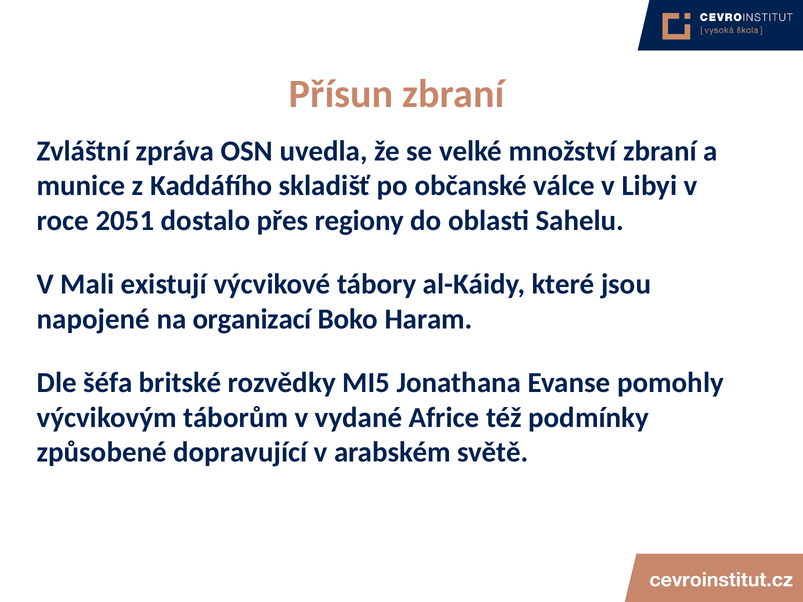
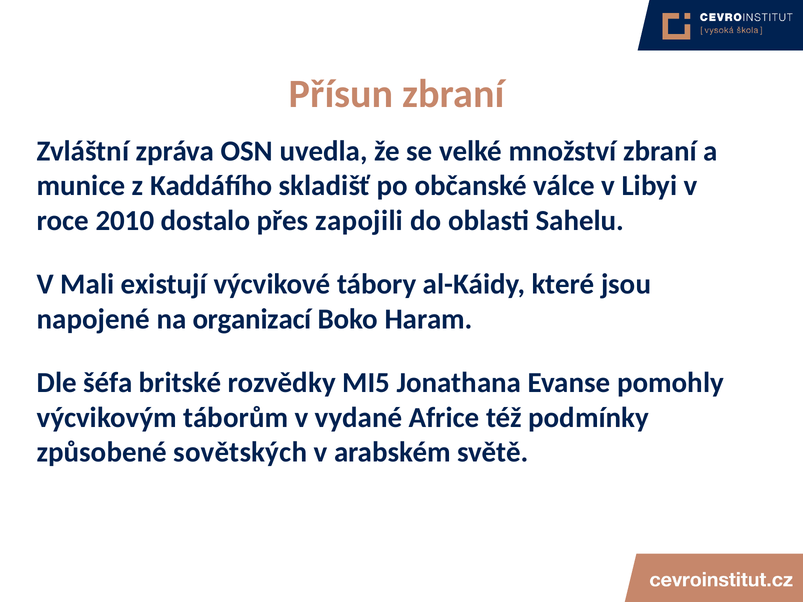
2051: 2051 -> 2010 (125, 221)
regiony: regiony -> zapojili (359, 221)
dopravující: dopravující -> sovětských (240, 452)
